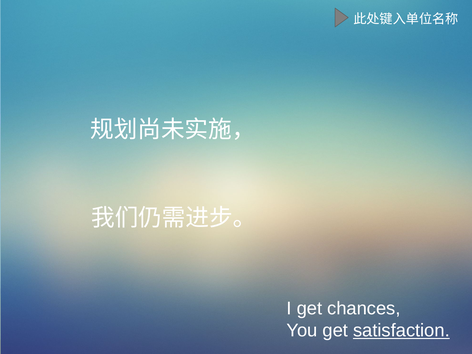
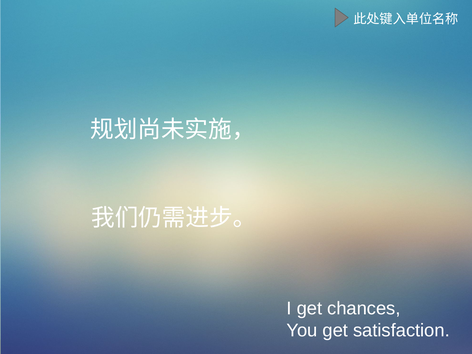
satisfaction underline: present -> none (401, 331)
